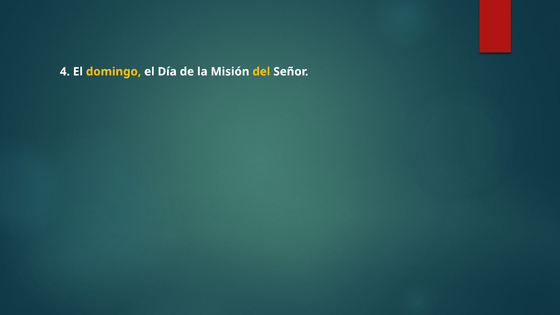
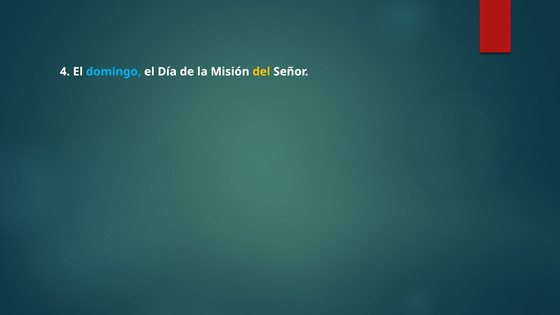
domingo colour: yellow -> light blue (114, 72)
